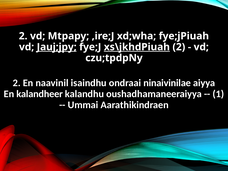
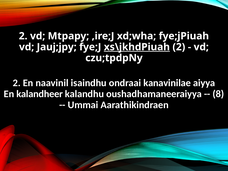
Jauj;jpy underline: present -> none (57, 47)
ninaivinilae: ninaivinilae -> kanavinilae (167, 83)
1: 1 -> 8 (218, 94)
